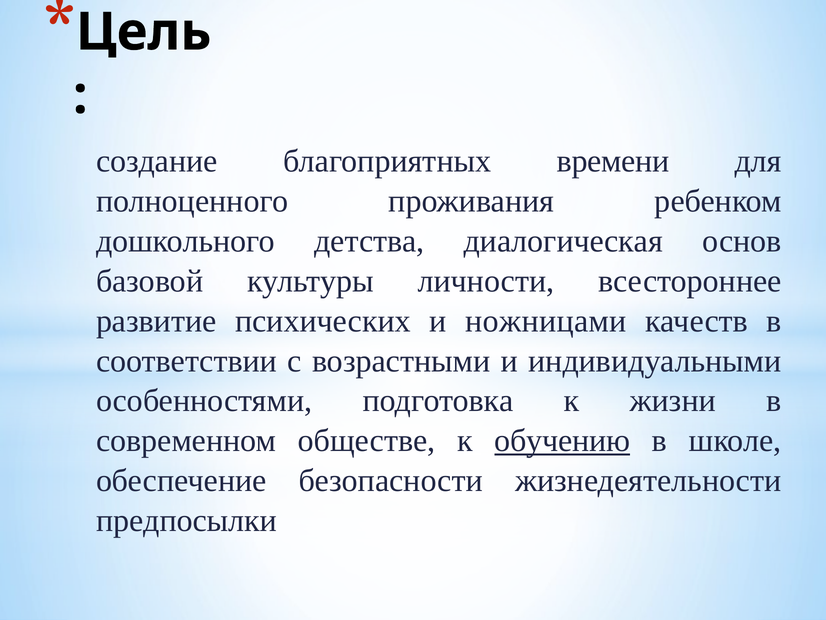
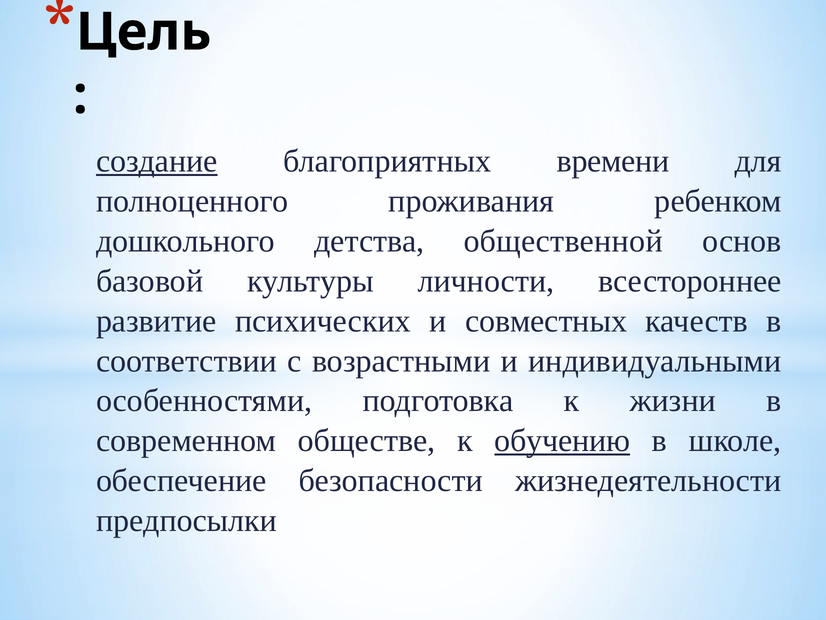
создание underline: none -> present (157, 161)
диалогическая: диалогическая -> общественной (563, 241)
ножницами: ножницами -> совместных (546, 321)
